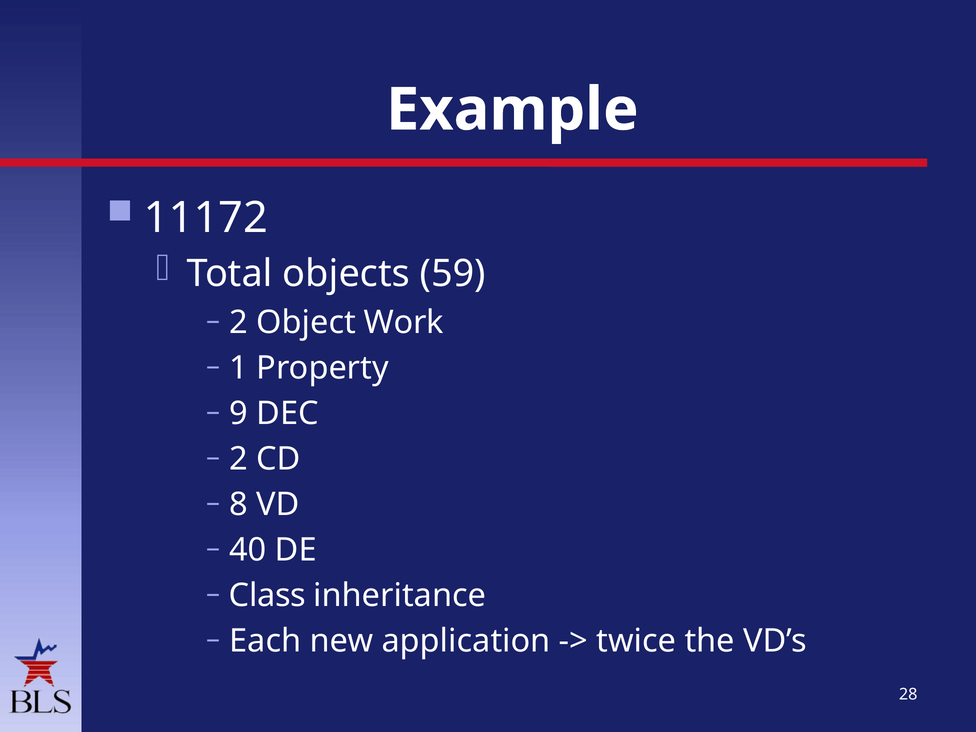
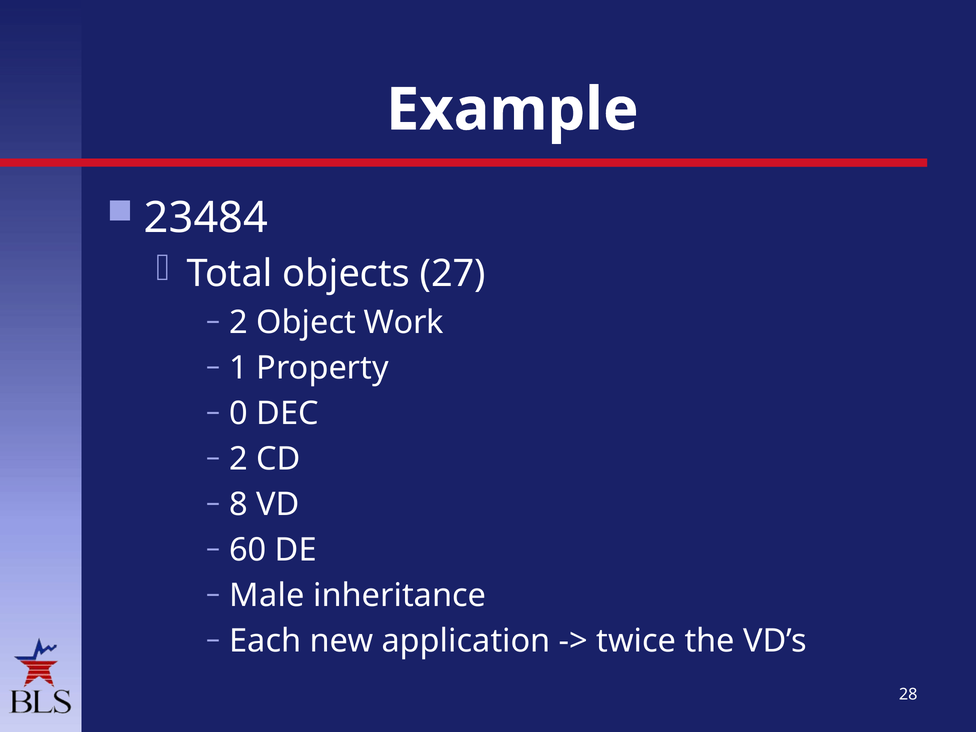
11172: 11172 -> 23484 (206, 218)
59: 59 -> 27 (453, 274)
9: 9 -> 0 (239, 413)
40: 40 -> 60 (248, 550)
Class: Class -> Male (267, 595)
